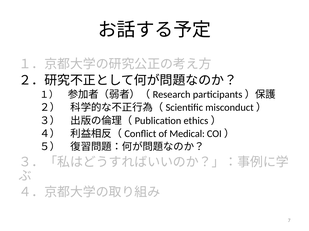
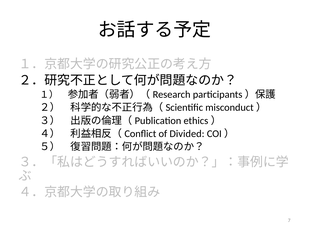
Medical: Medical -> Divided (187, 134)
